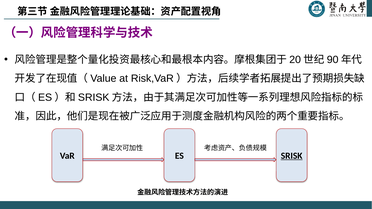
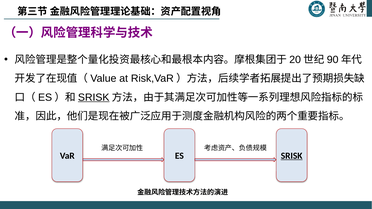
SRISK underline: none -> present (94, 97)
